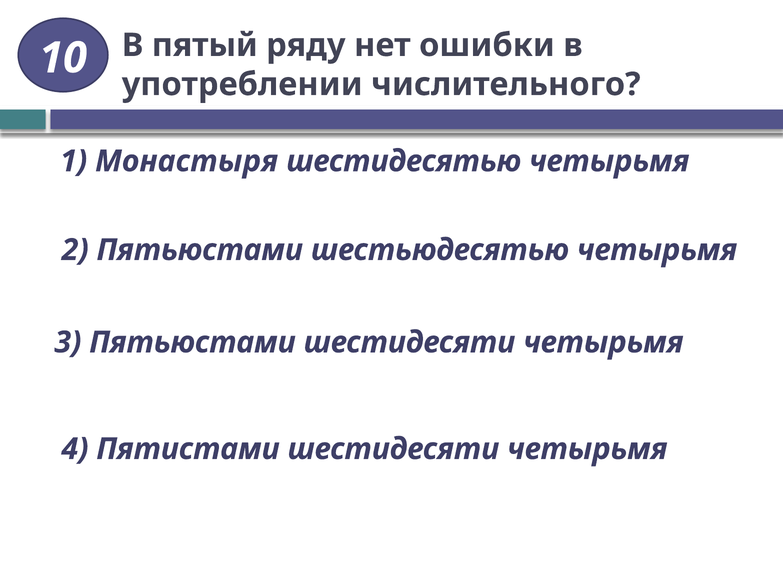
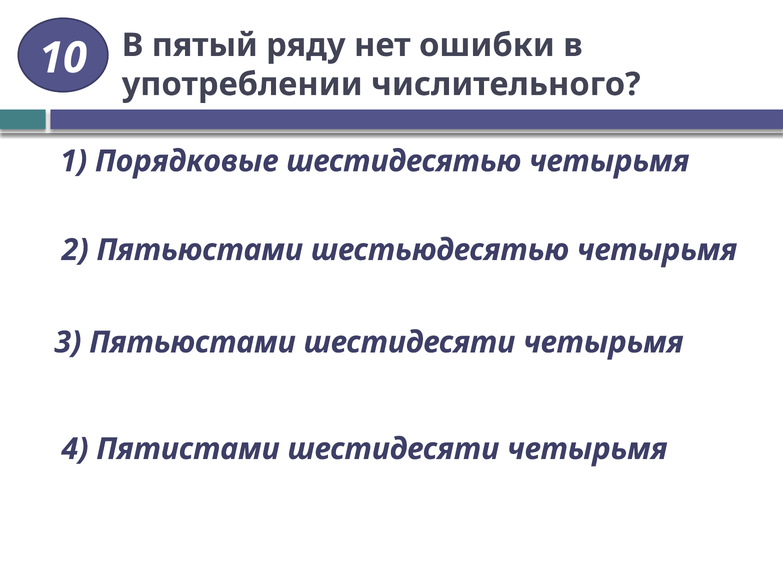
Монастыря: Монастыря -> Порядковые (187, 161)
